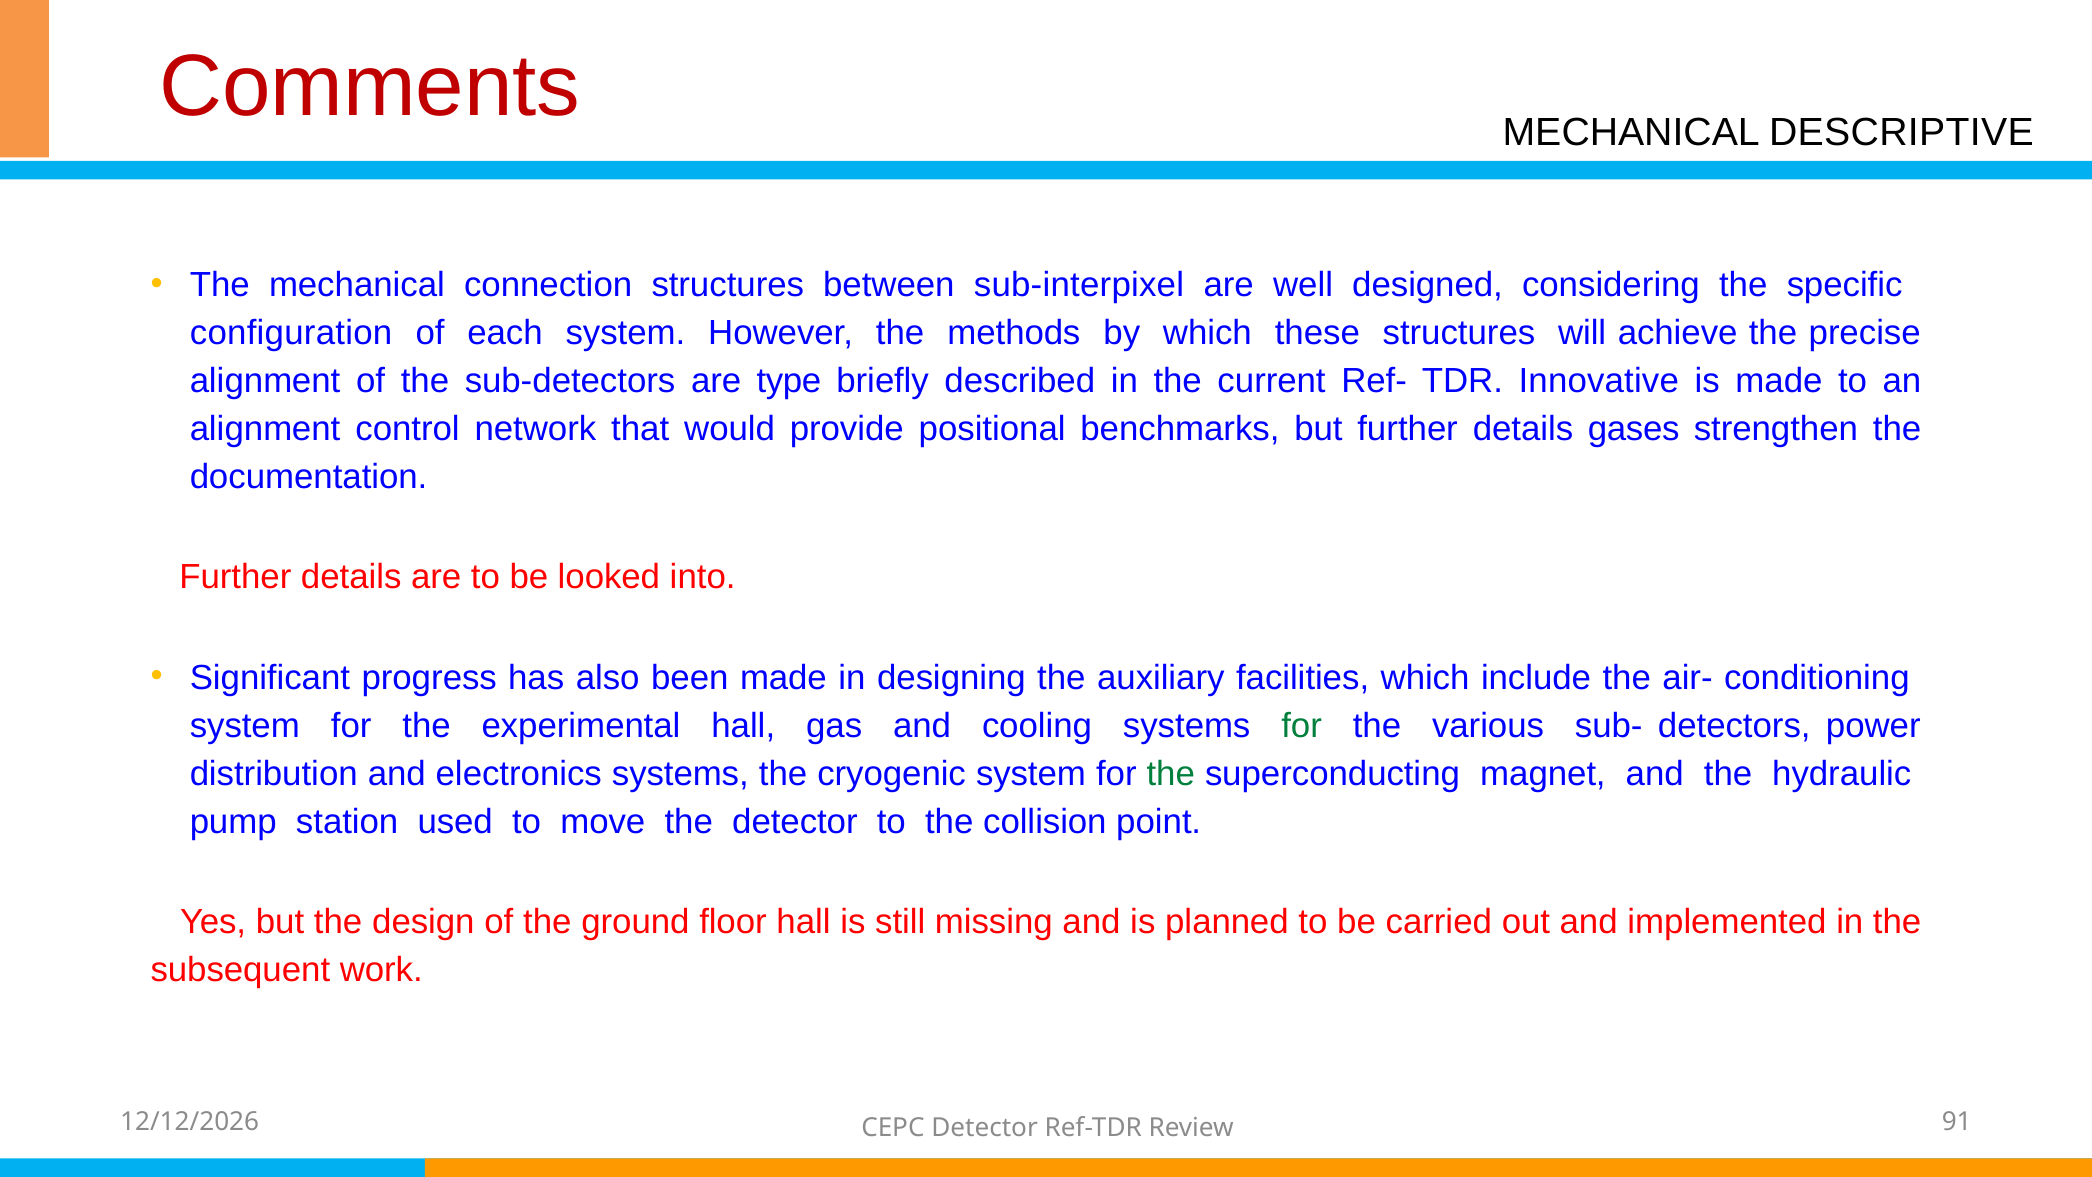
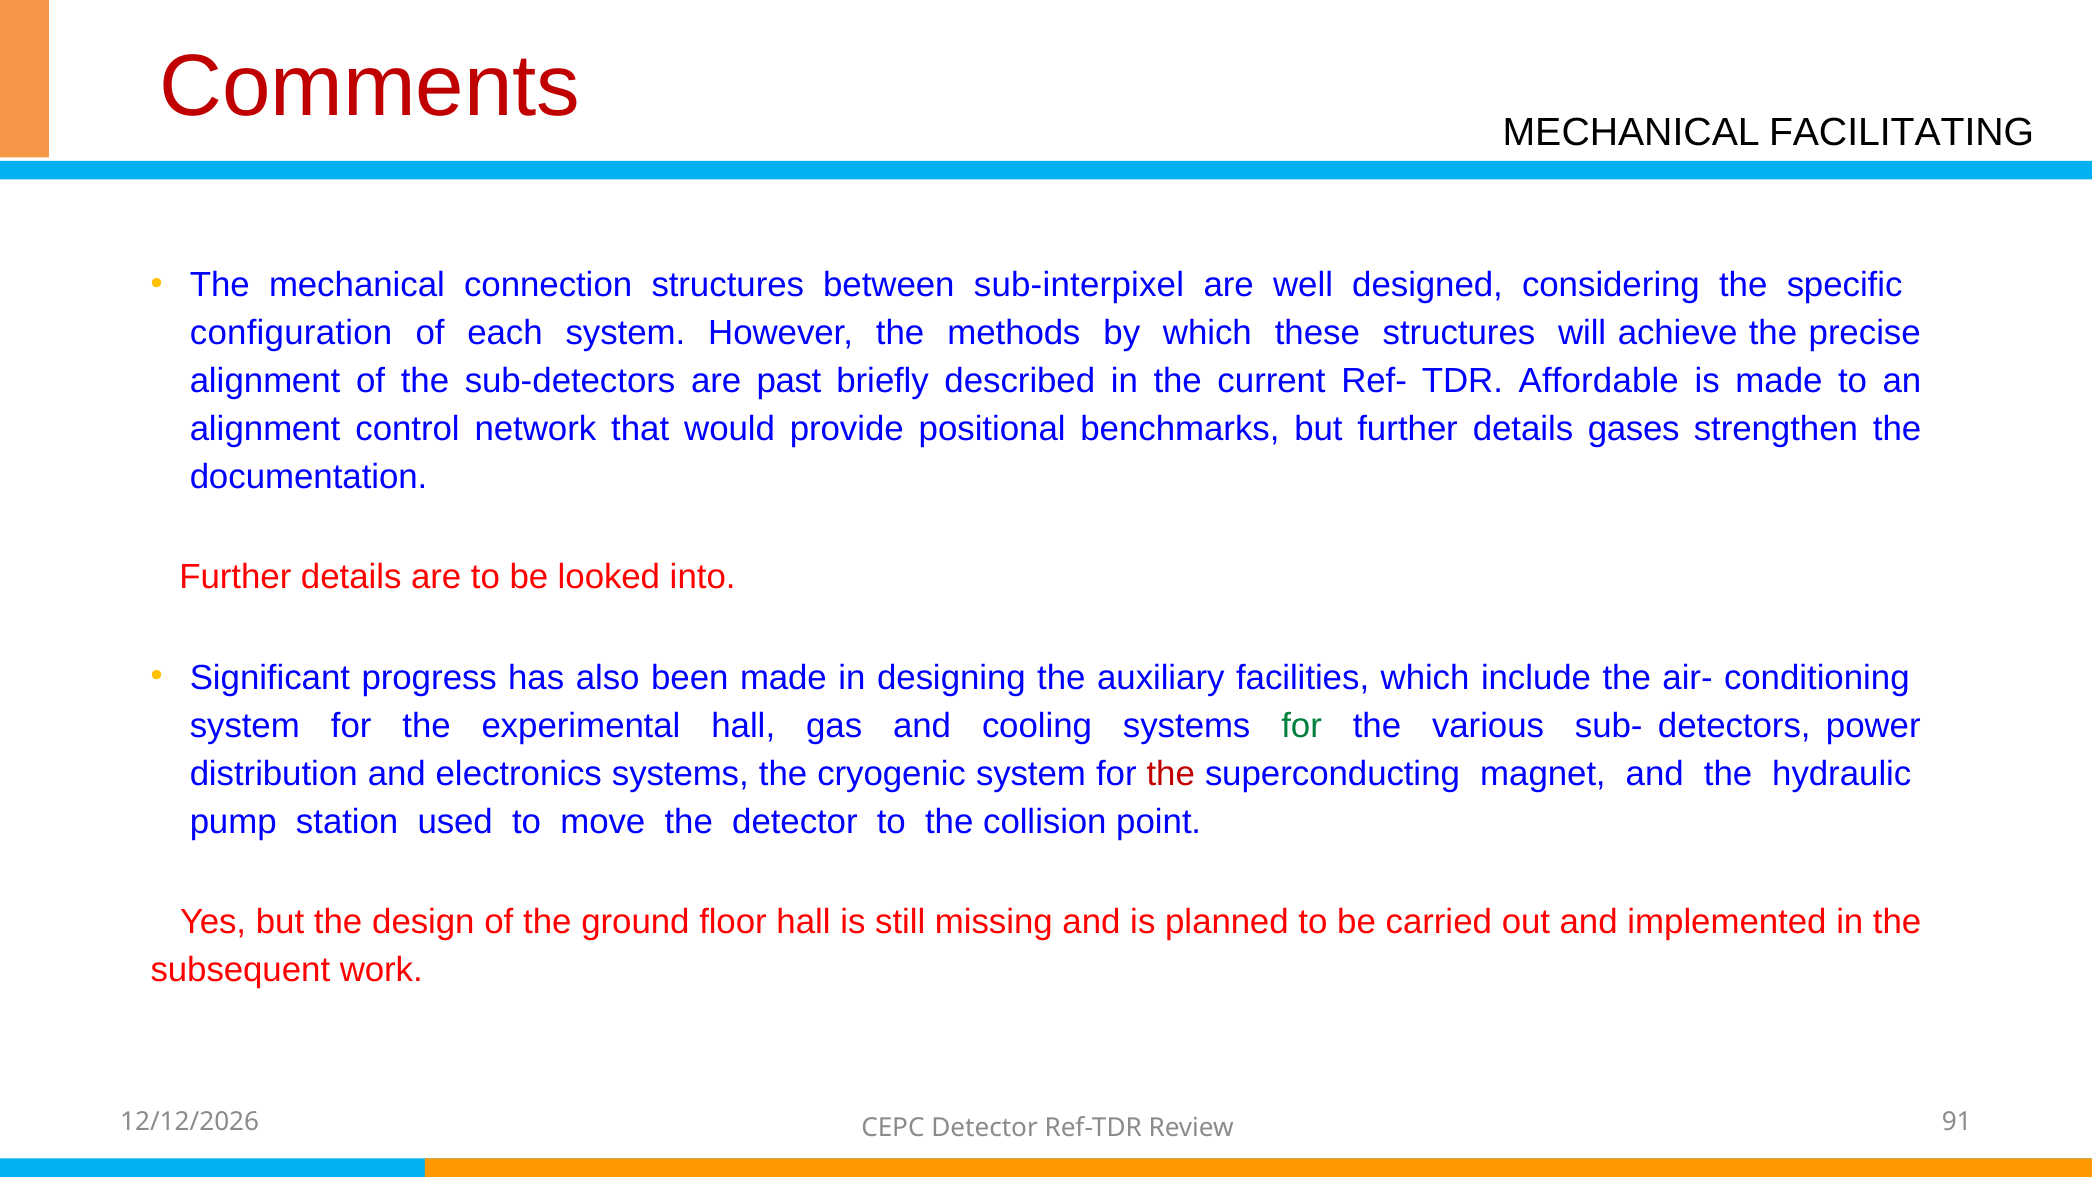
DESCRIPTIVE: DESCRIPTIVE -> FACILITATING (1902, 133)
type: type -> past (789, 381)
Innovative: Innovative -> Affordable (1599, 381)
the colour: green -> red (1171, 774)
